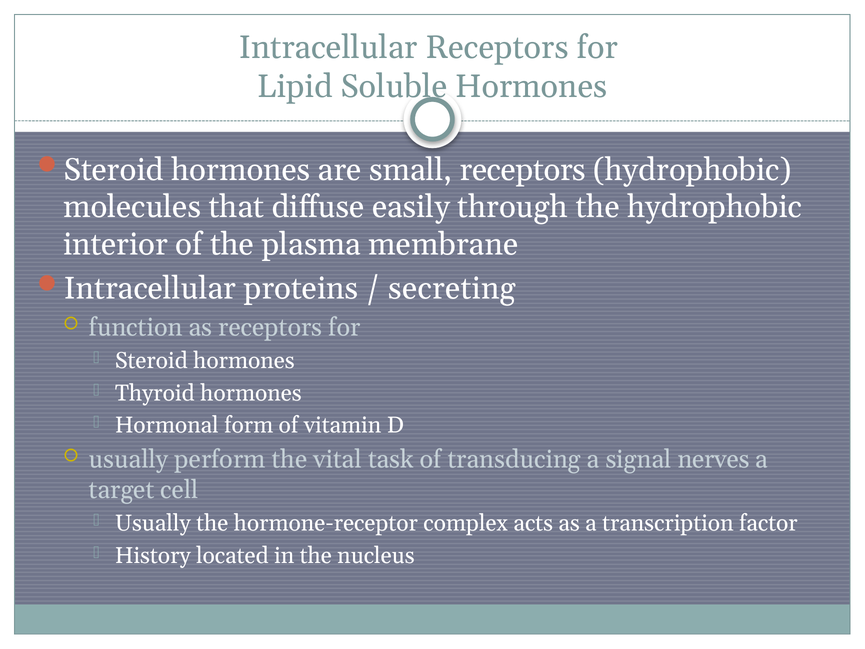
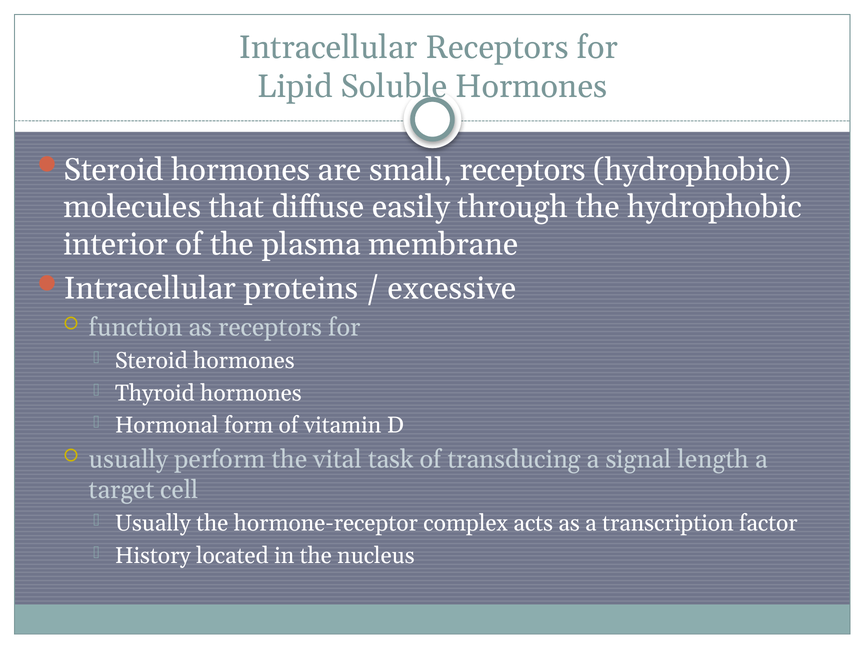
secreting: secreting -> excessive (452, 289)
nerves: nerves -> length (713, 459)
